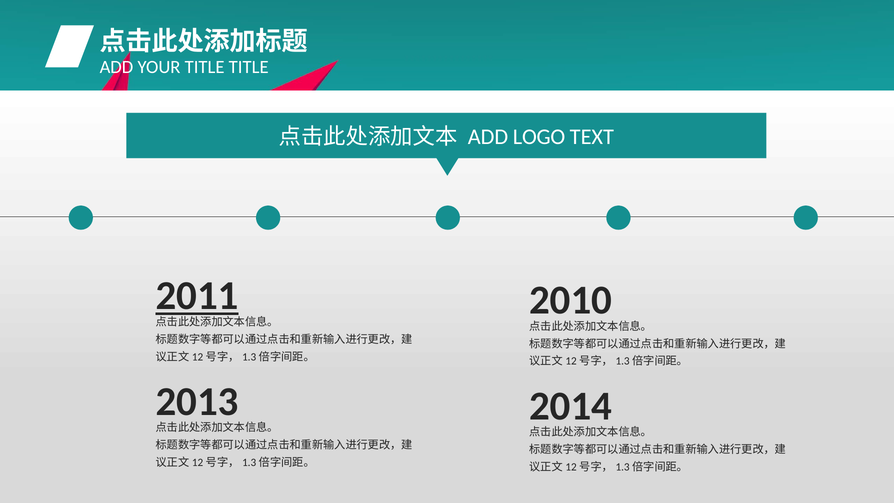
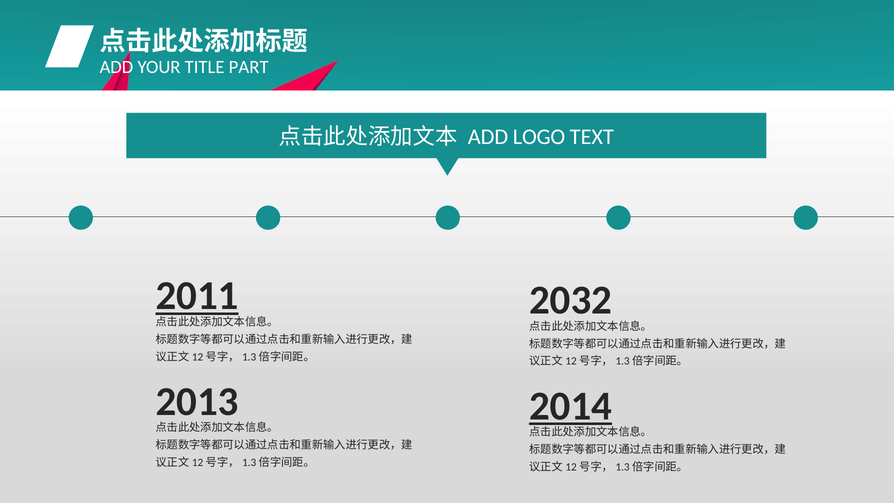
TITLE TITLE: TITLE -> PART (249, 67)
2010: 2010 -> 2032 (571, 300)
2014 underline: none -> present (571, 406)
